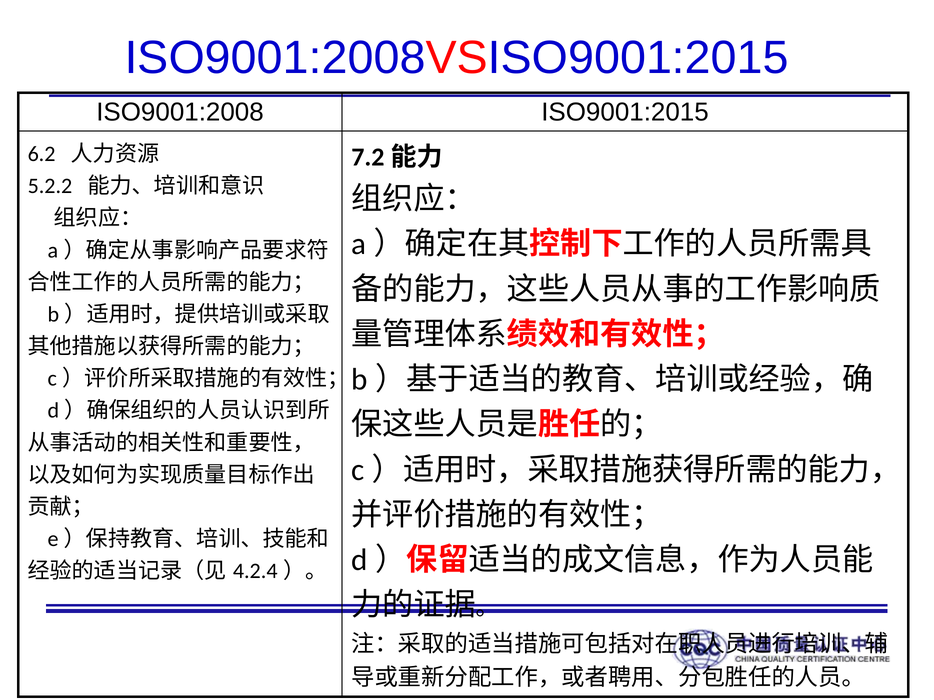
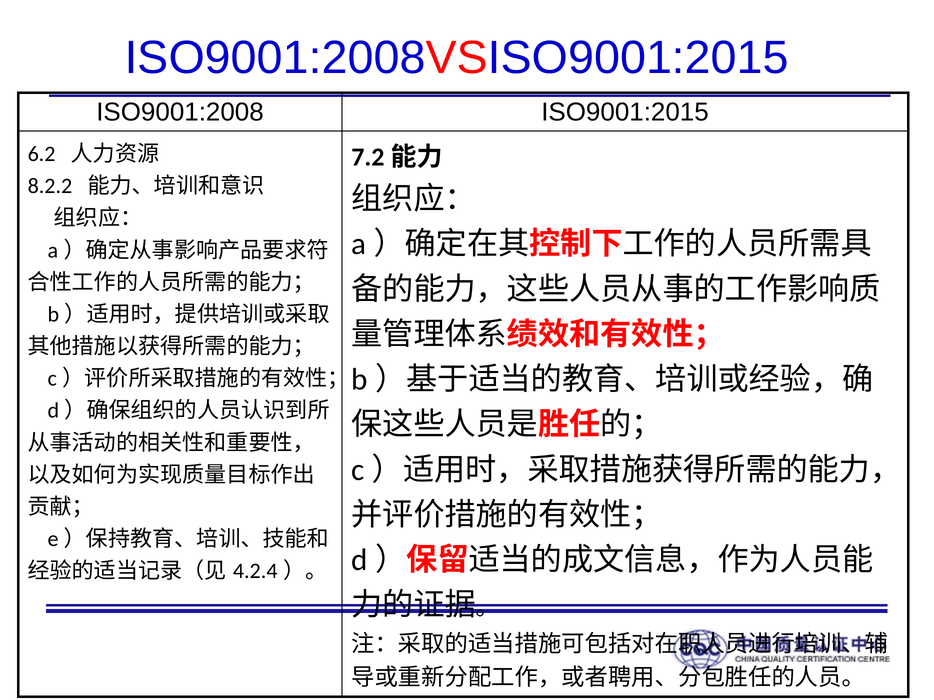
5.2.2: 5.2.2 -> 8.2.2 (50, 186)
